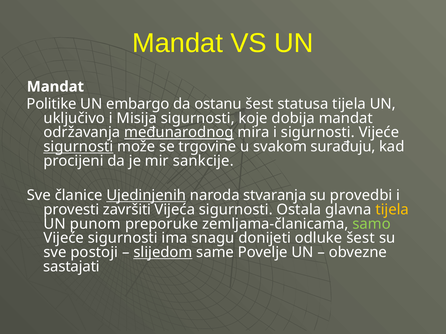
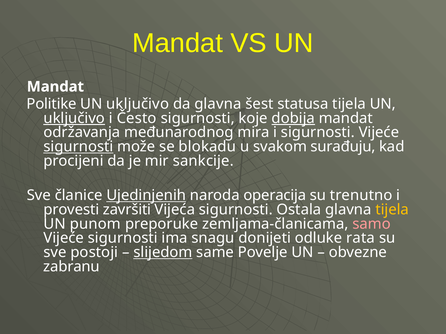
embargo: embargo -> uključivo (138, 104)
da ostanu: ostanu -> glavna (218, 104)
uključivo underline: none -> present (74, 118)
Misija: Misija -> Često (137, 118)
dobija underline: none -> present (293, 118)
međunarodnog underline: present -> none (179, 133)
trgovine: trgovine -> blokadu (207, 147)
stvaranja: stvaranja -> operacija (275, 196)
provedbi: provedbi -> trenutno (361, 196)
samo colour: light green -> pink (372, 224)
odluke šest: šest -> rata (361, 238)
sastajati: sastajati -> zabranu (72, 267)
